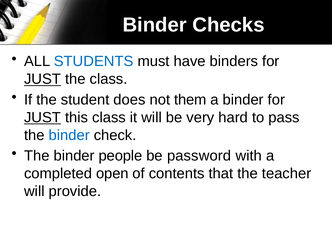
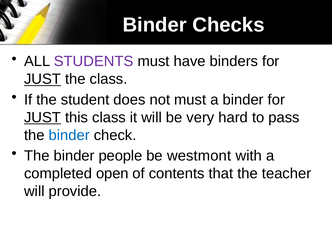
STUDENTS colour: blue -> purple (94, 61)
not them: them -> must (190, 100)
password: password -> westmont (199, 156)
